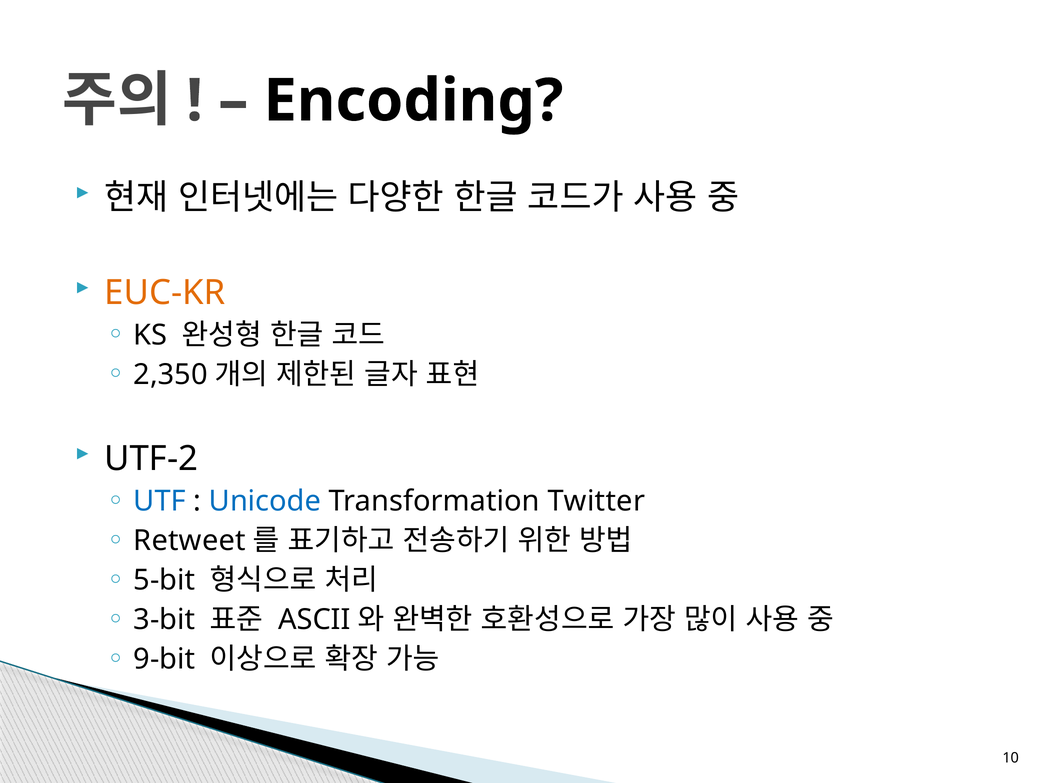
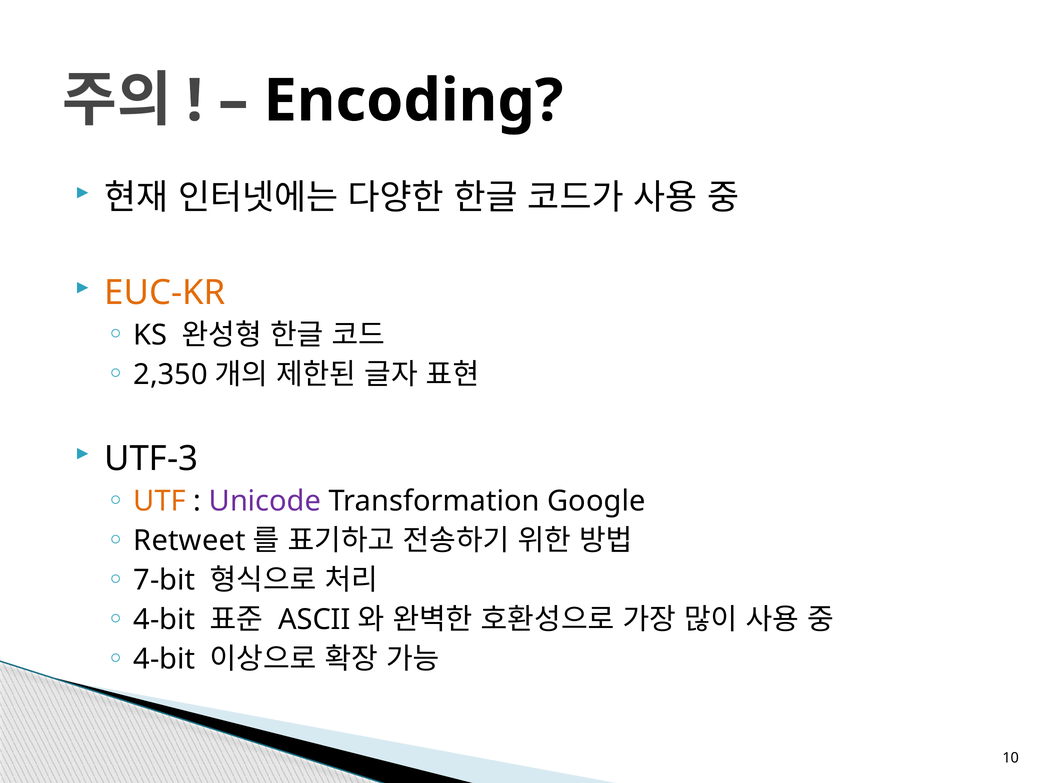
UTF-2: UTF-2 -> UTF-3 (151, 459)
UTF colour: blue -> orange (160, 501)
Unicode colour: blue -> purple (265, 501)
Twitter: Twitter -> Google (596, 501)
5-bit: 5-bit -> 7-bit (164, 580)
3-bit: 3-bit -> 4-bit (164, 620)
9-bit: 9-bit -> 4-bit (164, 659)
